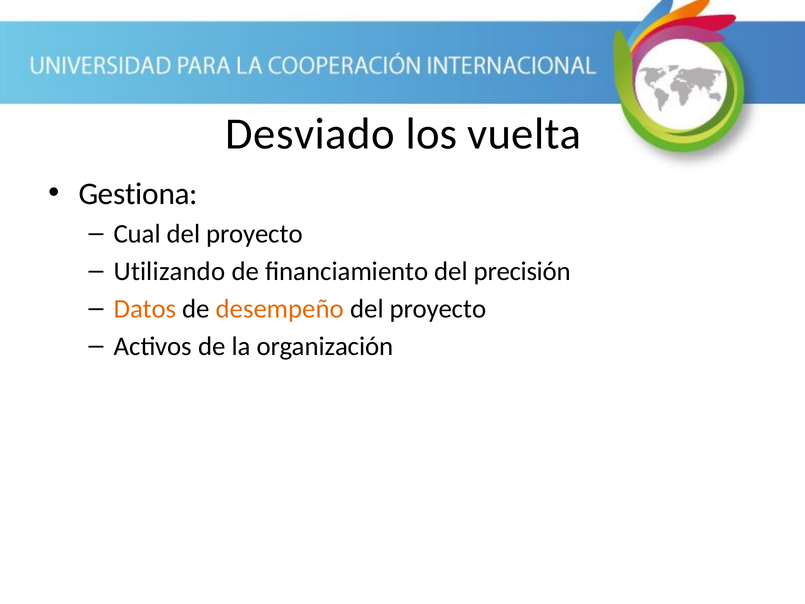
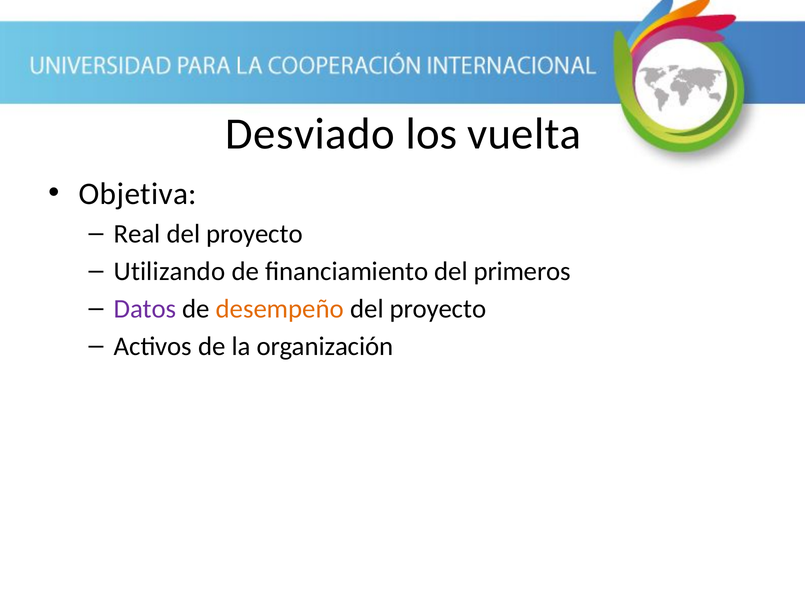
Gestiona: Gestiona -> Objetiva (138, 194)
Cual: Cual -> Real (137, 234)
precisión: precisión -> primeros (522, 271)
Datos colour: orange -> purple (145, 309)
